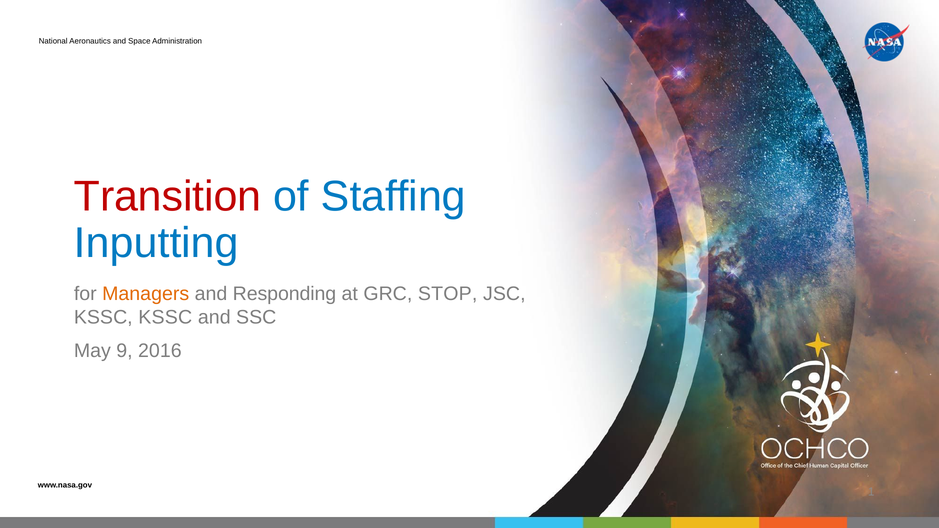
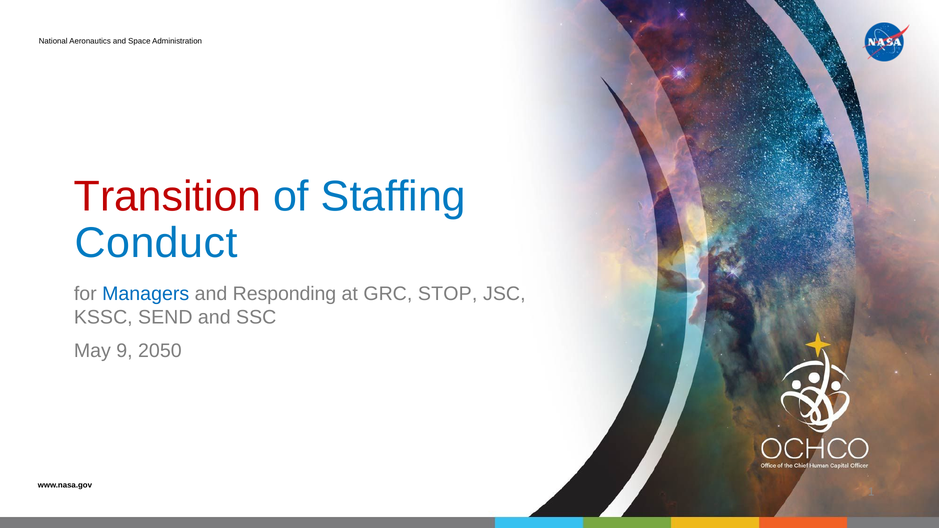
Inputting: Inputting -> Conduct (156, 243)
Managers colour: orange -> blue (146, 294)
KSSC KSSC: KSSC -> SEND (165, 318)
2016: 2016 -> 2050 (160, 351)
